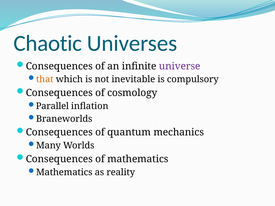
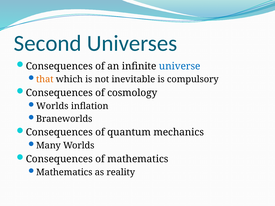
Chaotic: Chaotic -> Second (48, 43)
universe colour: purple -> blue (180, 66)
Parallel: Parallel -> Worlds (52, 106)
